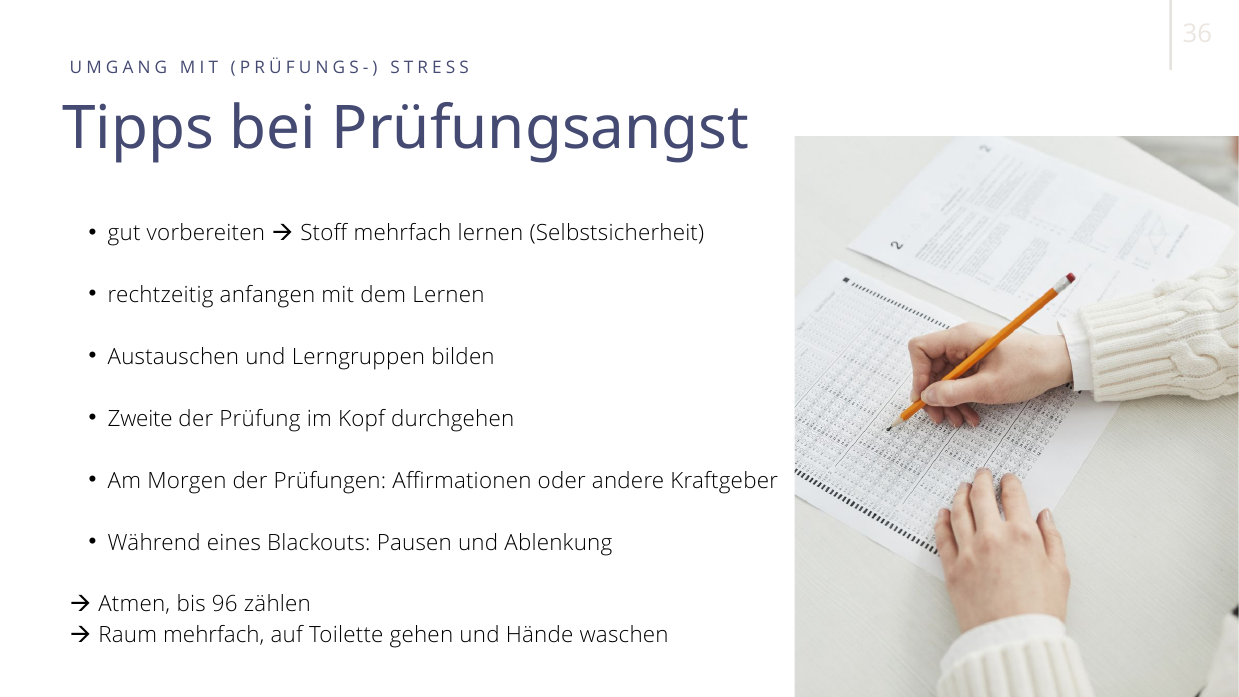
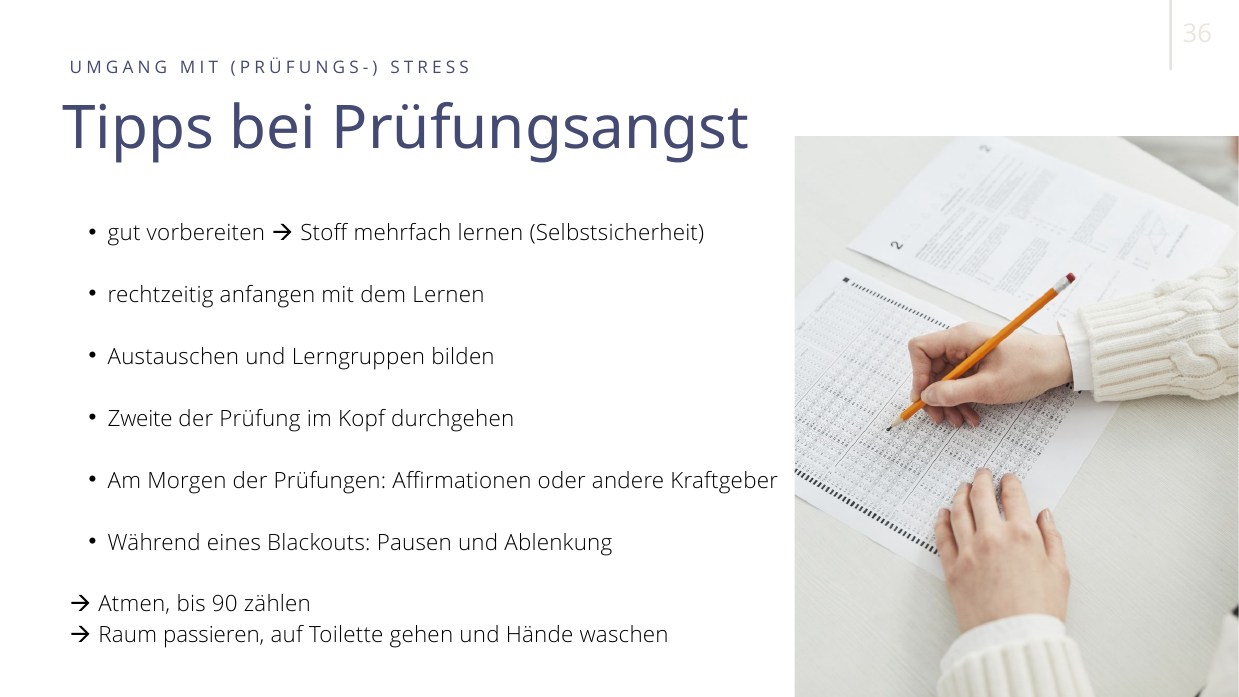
96: 96 -> 90 (225, 605)
Raum mehrfach: mehrfach -> passieren (214, 636)
